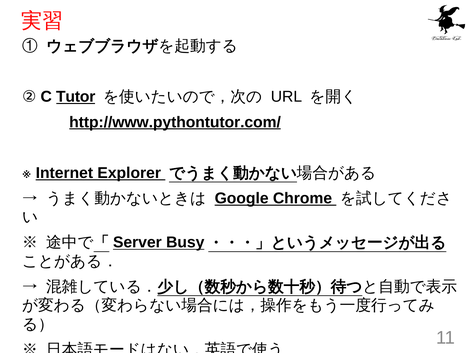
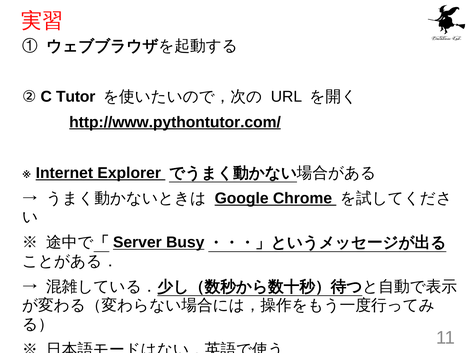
Tutor underline: present -> none (76, 97)
